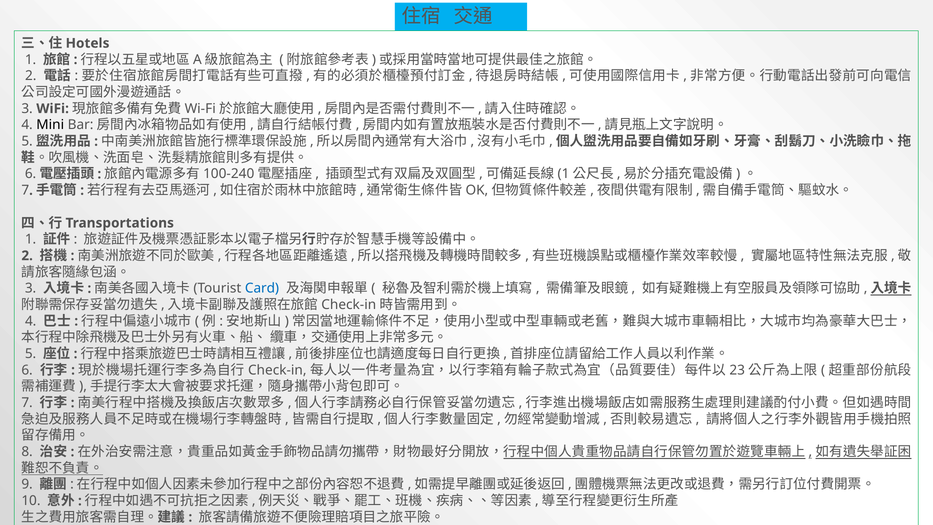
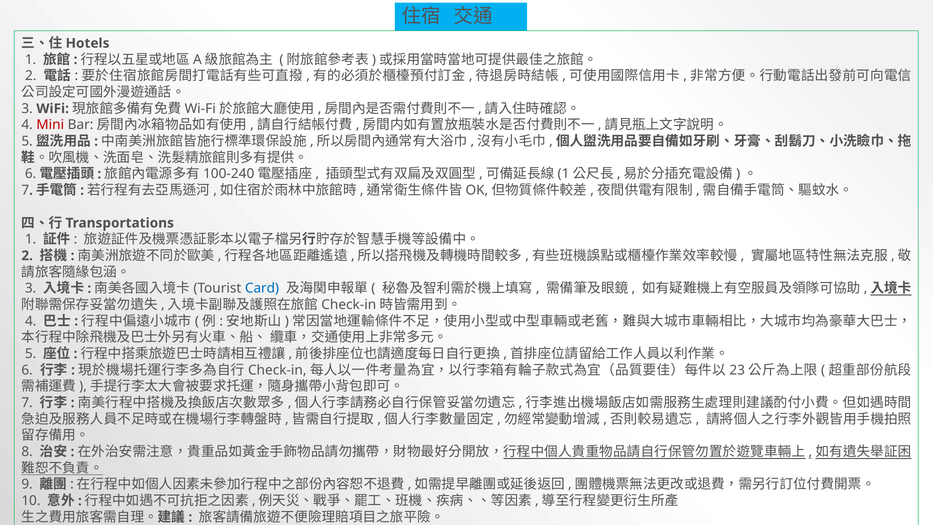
Mini colour: black -> red (50, 125)
